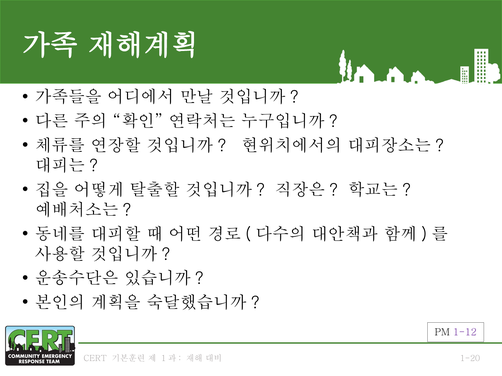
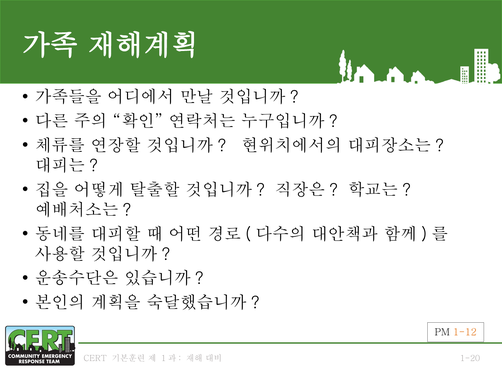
1-12 colour: purple -> orange (465, 333)
